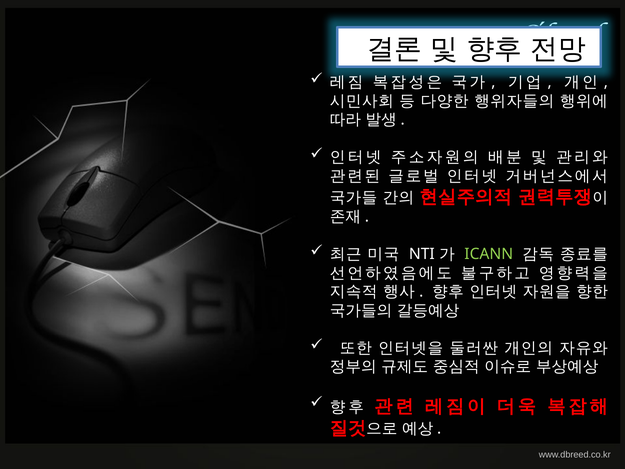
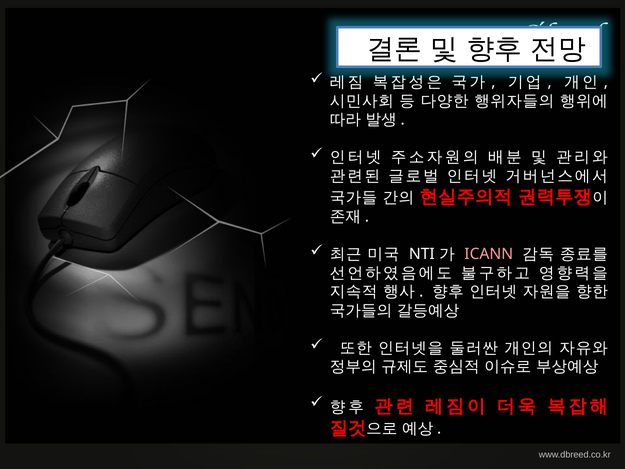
ICANN colour: light green -> pink (489, 254)
